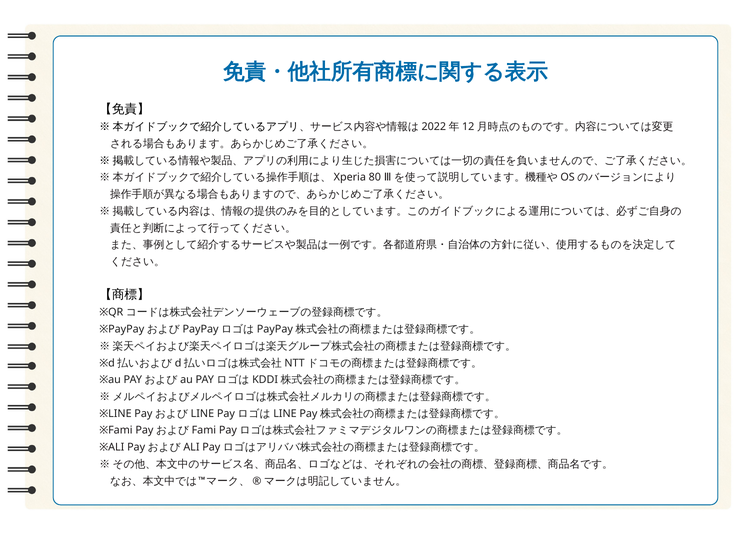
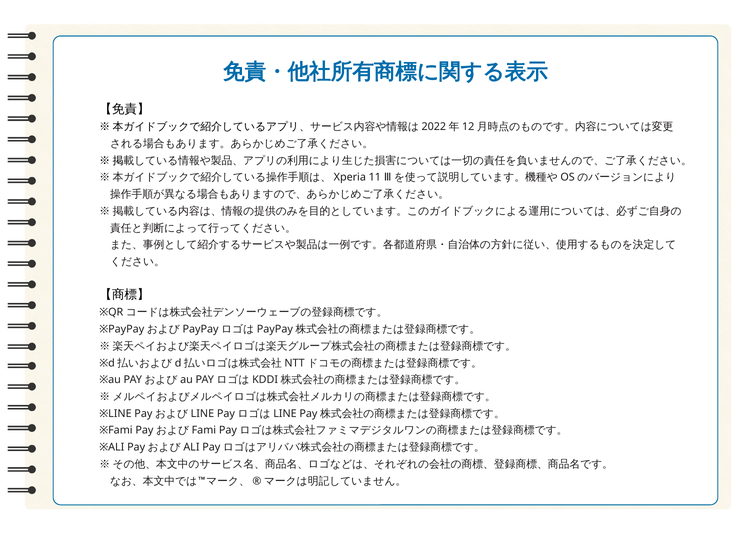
80: 80 -> 11 (375, 178)
